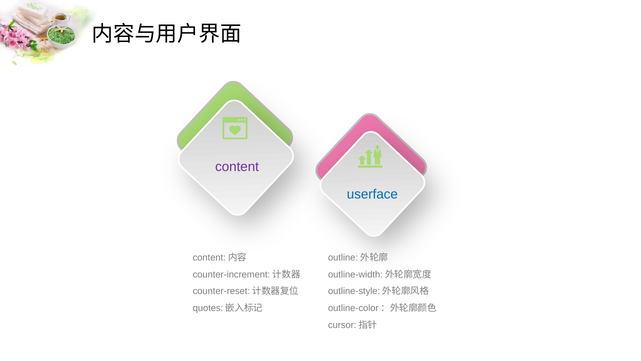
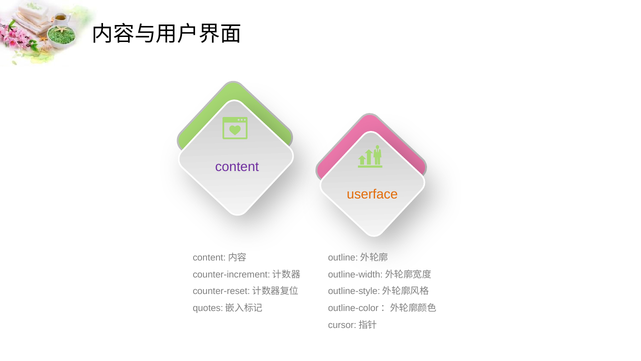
userface colour: blue -> orange (372, 194)
